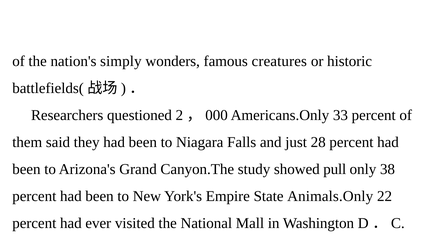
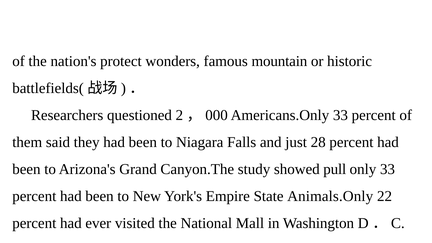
simply: simply -> protect (121, 61)
creatures: creatures -> mountain (279, 61)
only 38: 38 -> 33 (388, 169)
